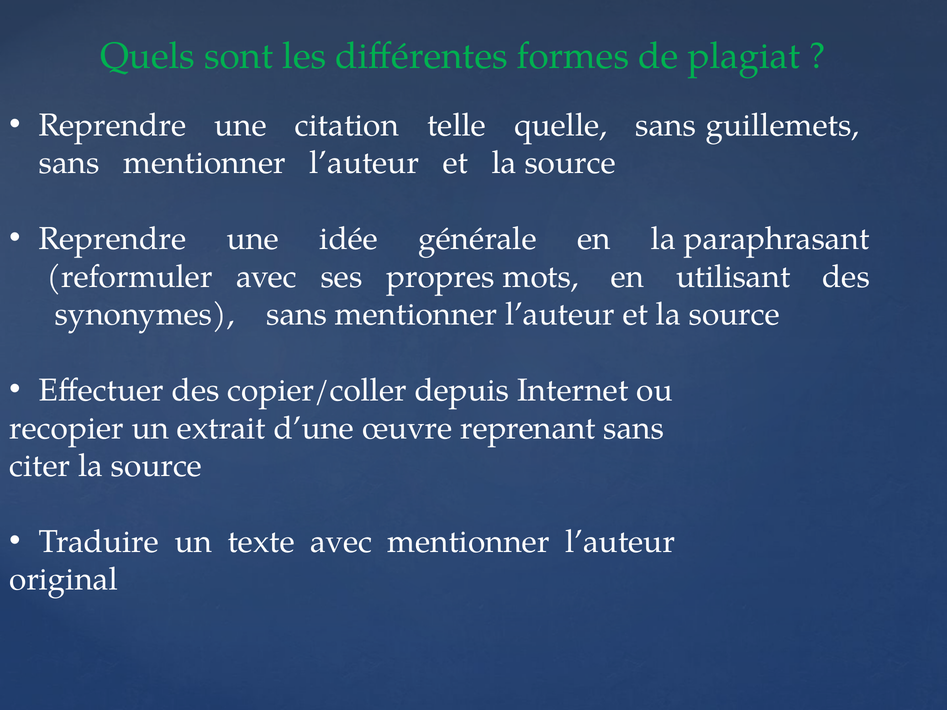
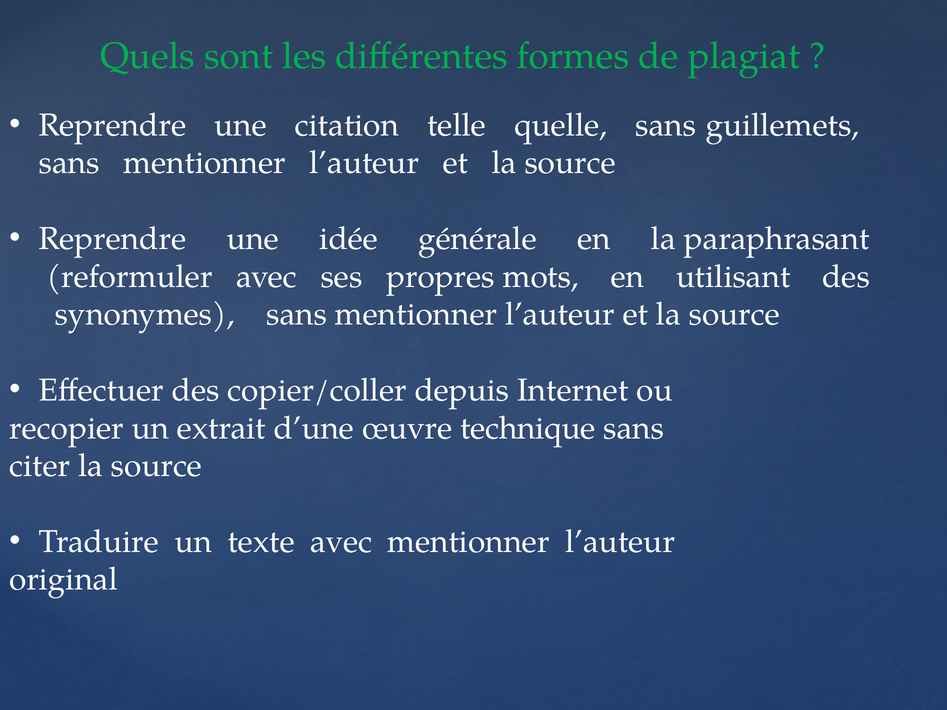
reprenant: reprenant -> technique (528, 428)
